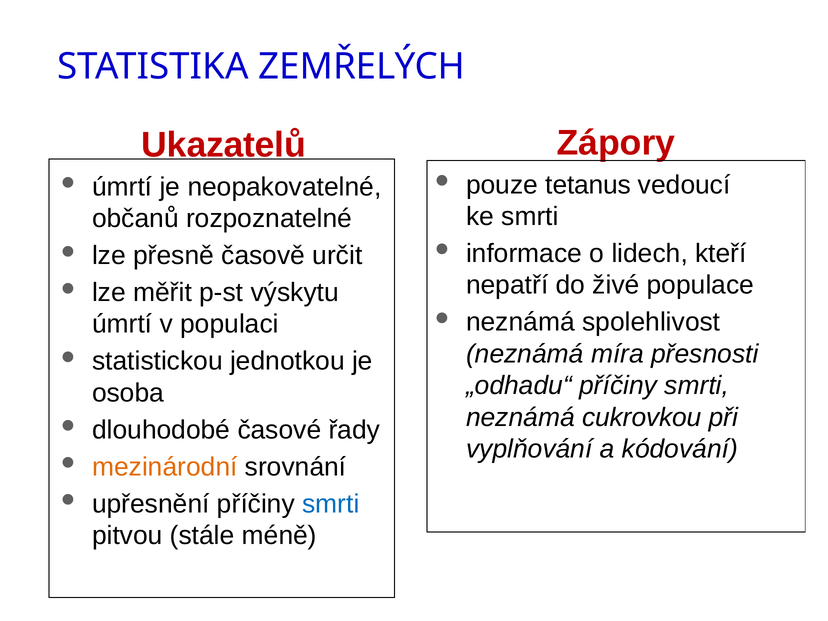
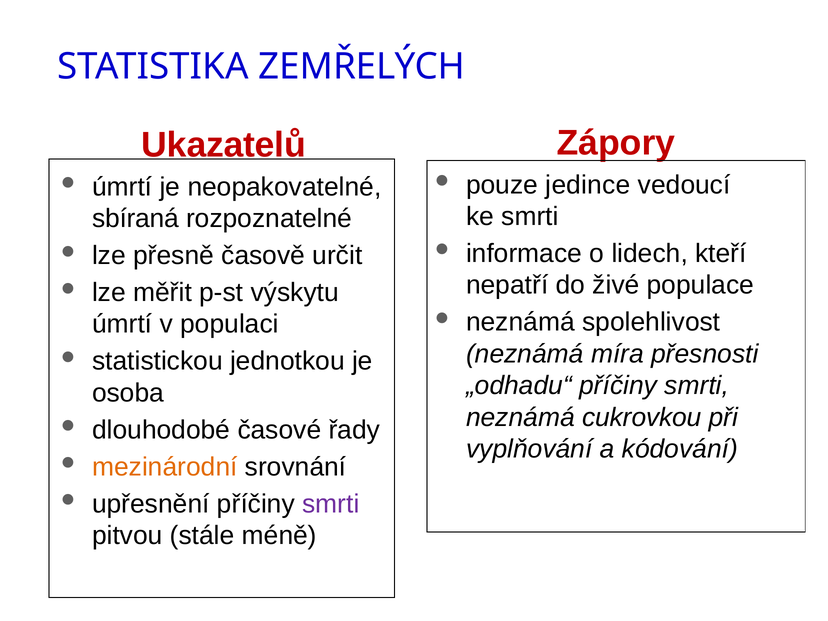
tetanus: tetanus -> jedince (588, 185)
občanů: občanů -> sbíraná (136, 219)
smrti colour: blue -> purple (331, 504)
